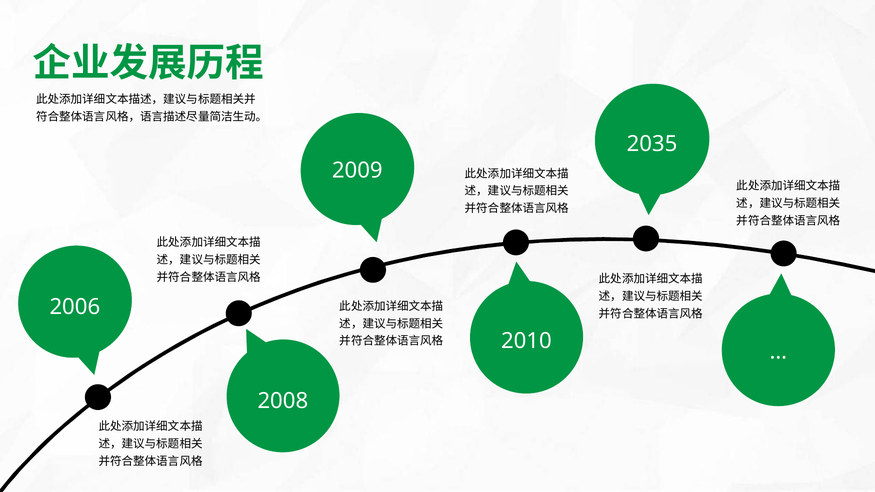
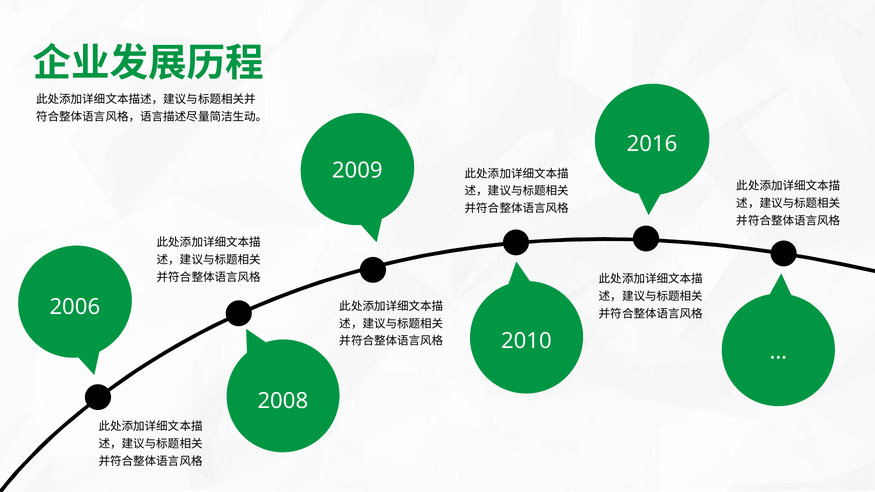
2035: 2035 -> 2016 (652, 144)
